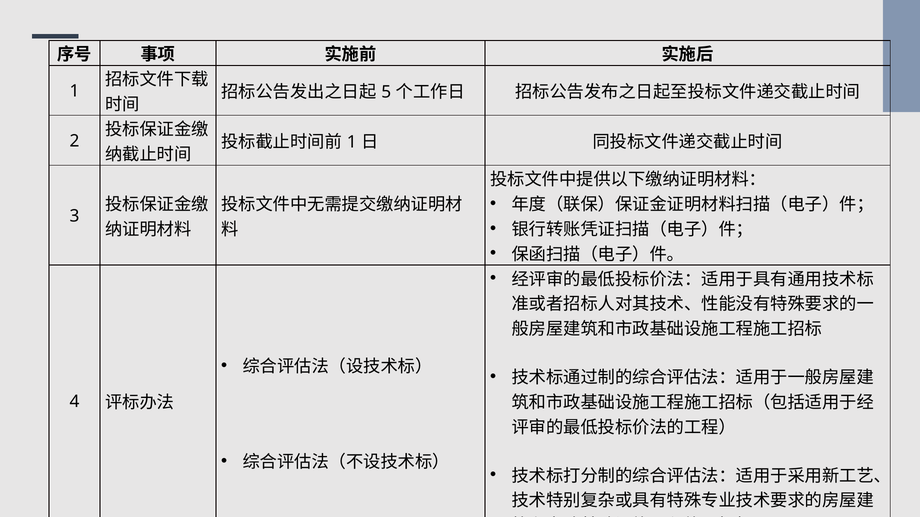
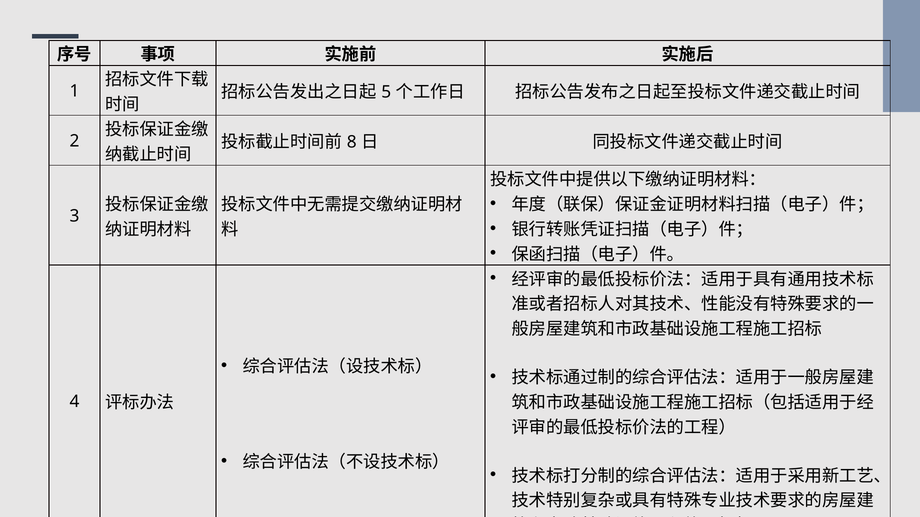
1: 1 -> 8 (352, 142)
